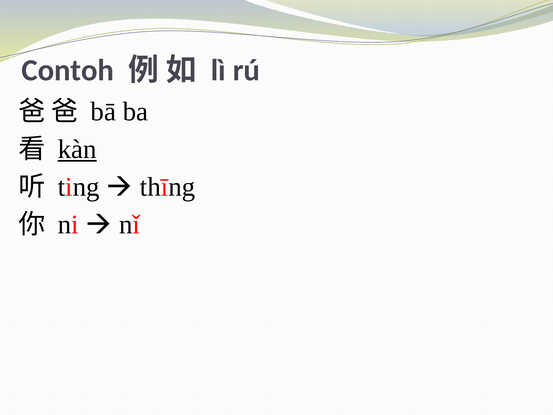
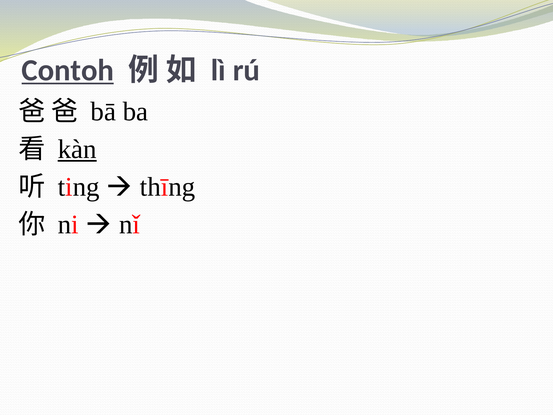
Contoh underline: none -> present (68, 70)
